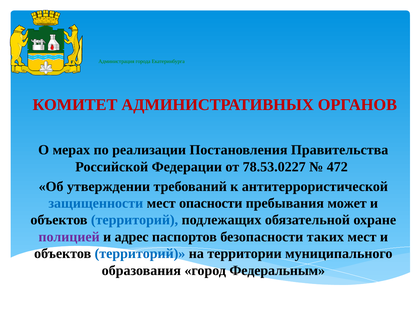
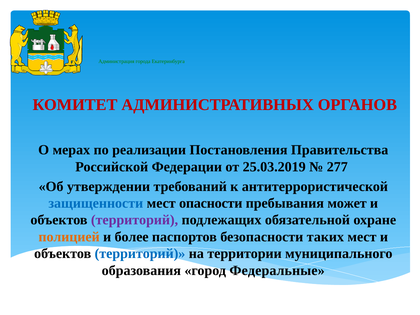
78.53.0227: 78.53.0227 -> 25.03.2019 (274, 167)
472: 472 -> 277 (337, 167)
территорий colour: blue -> purple (135, 220)
полицией colour: purple -> orange (69, 237)
адрес: адрес -> более (132, 237)
Федеральным: Федеральным -> Федеральные (277, 270)
